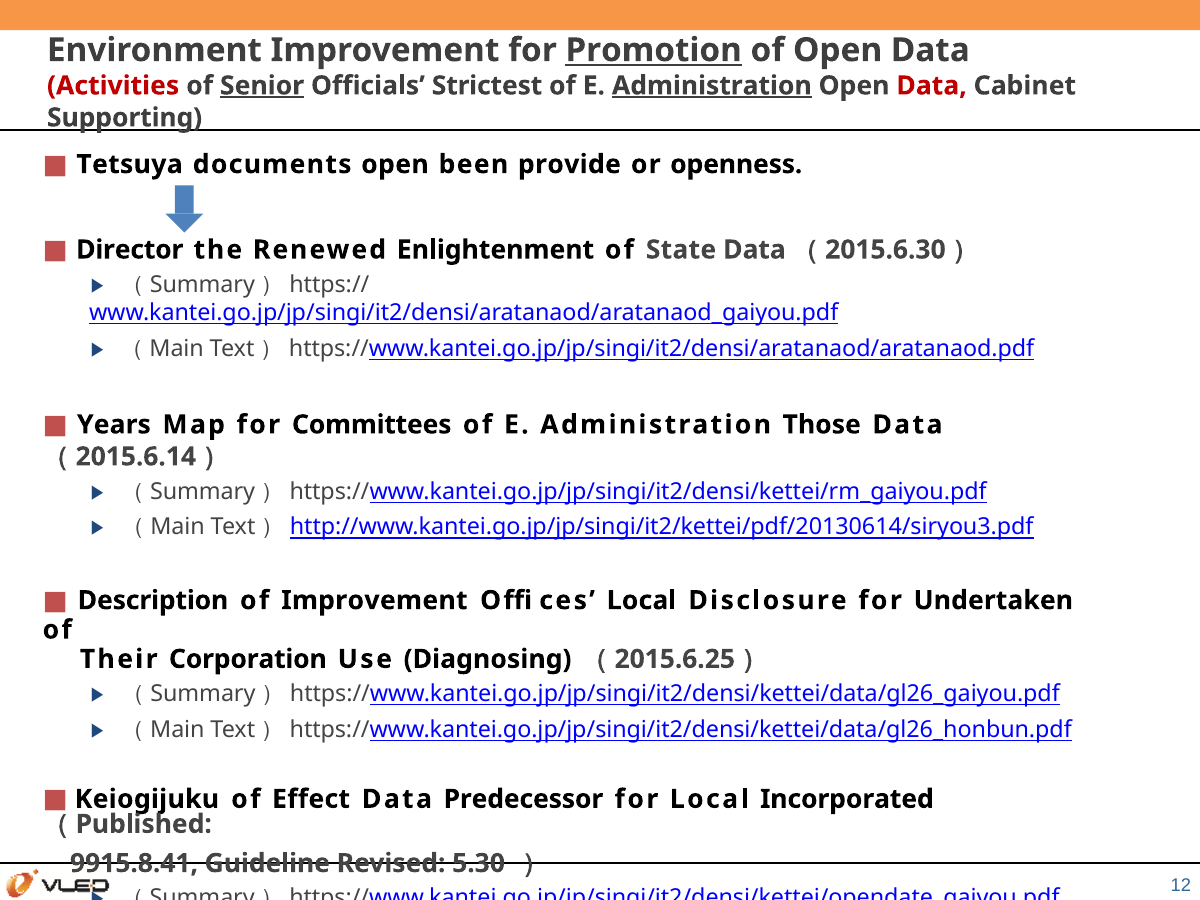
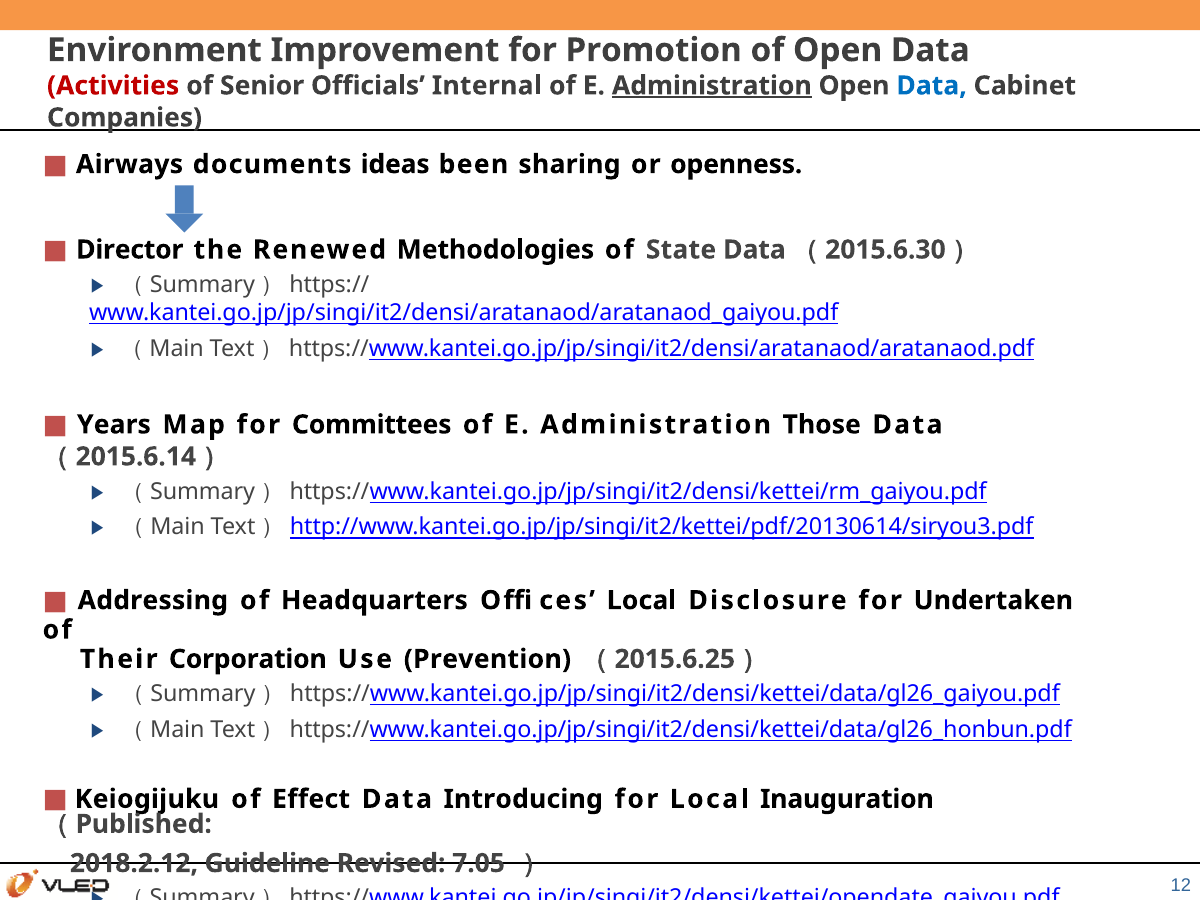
Promotion underline: present -> none (654, 50)
Senior underline: present -> none (262, 86)
Strictest: Strictest -> Internal (487, 86)
Data colour: red -> blue (932, 86)
Supporting: Supporting -> Companies (125, 118)
Tetsuya: Tetsuya -> Airways (129, 164)
documents open: open -> ideas (395, 164)
provide: provide -> sharing (569, 164)
Enlightenment: Enlightenment -> Methodologies (495, 250)
Description: Description -> Addressing (153, 600)
of Improvement: Improvement -> Headquarters (374, 600)
Diagnosing: Diagnosing -> Prevention (487, 659)
Predecessor: Predecessor -> Introducing (523, 799)
Incorporated: Incorporated -> Inauguration (847, 799)
9915.8.41: 9915.8.41 -> 2018.2.12 (134, 863)
5.30: 5.30 -> 7.05 (479, 863)
